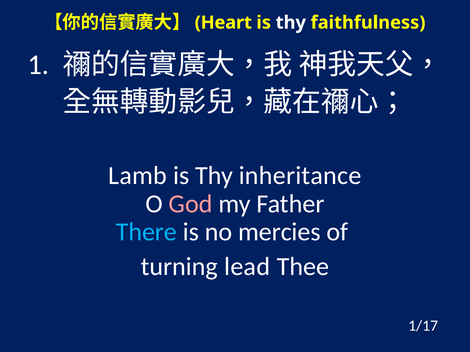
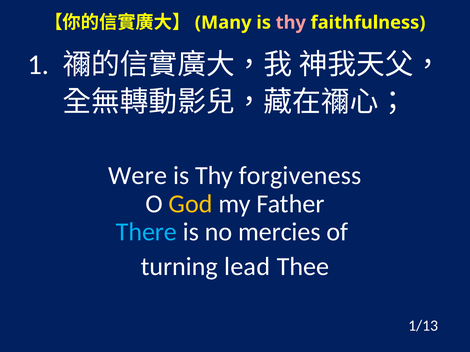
Heart: Heart -> Many (223, 23)
thy colour: white -> pink (291, 23)
Lamb: Lamb -> Were (138, 176)
inheritance: inheritance -> forgiveness (300, 176)
God colour: pink -> yellow (191, 204)
1/17: 1/17 -> 1/13 (423, 326)
